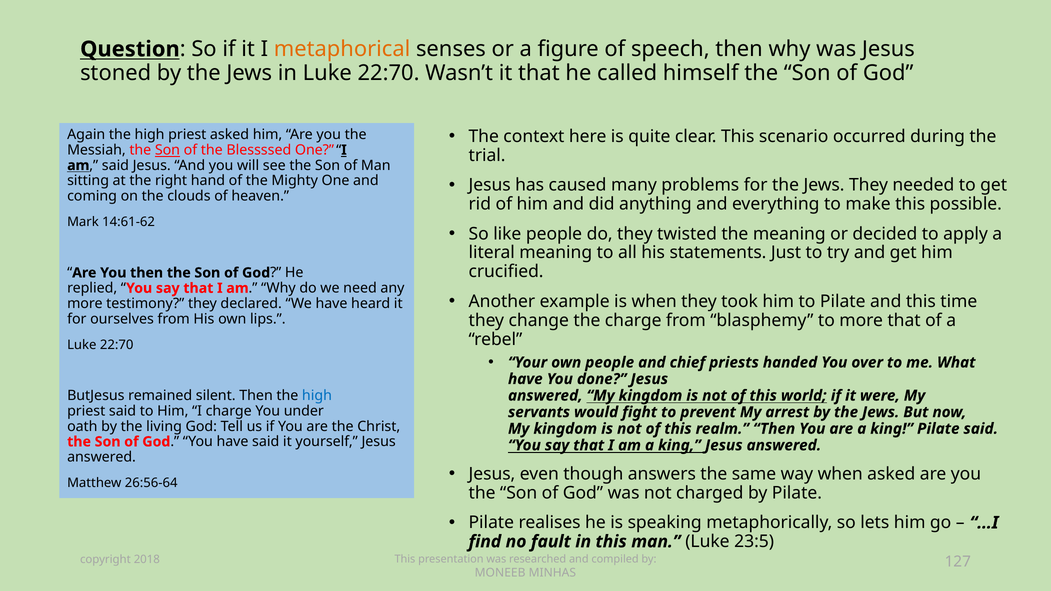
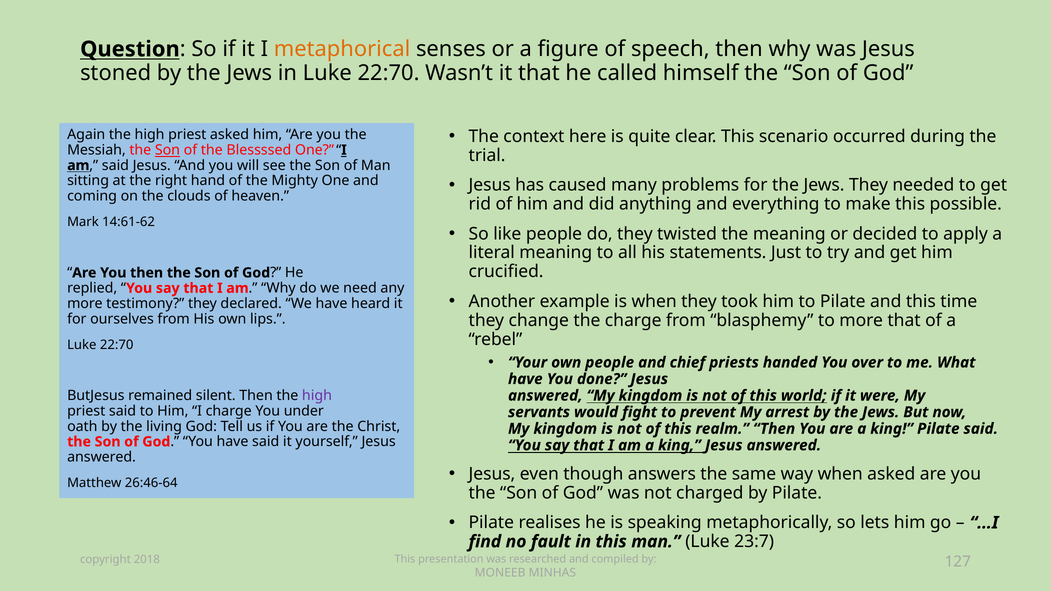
high colour: blue -> purple (317, 396)
26:56-64: 26:56-64 -> 26:46-64 (151, 483)
23:5: 23:5 -> 23:7 (754, 542)
